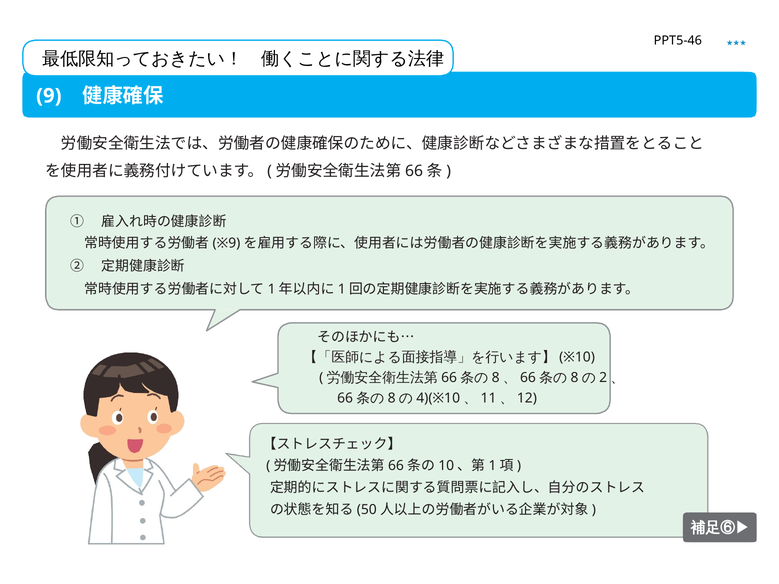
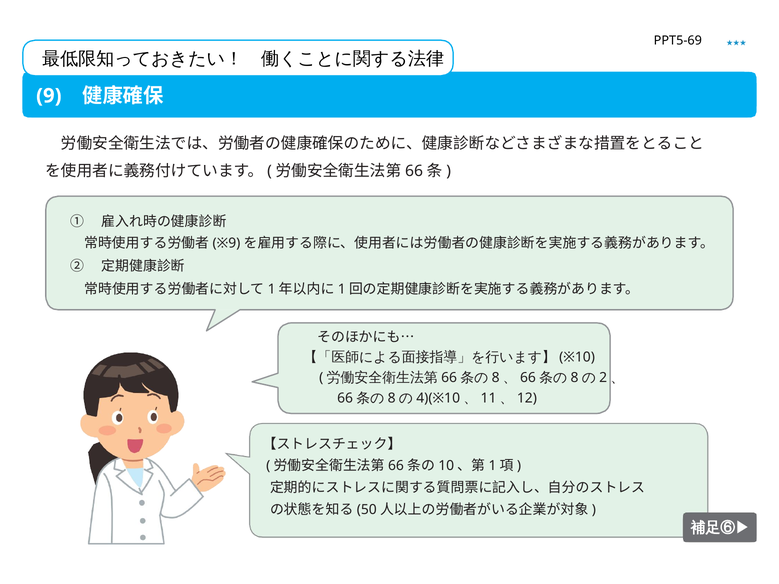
PPT5-46: PPT5-46 -> PPT5-69 (678, 41)
